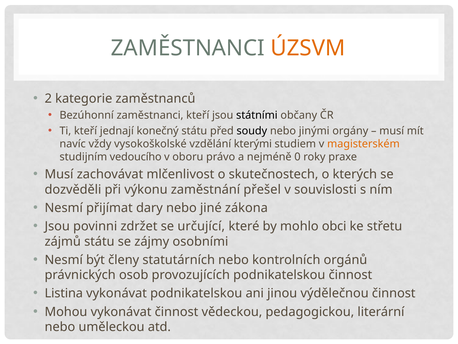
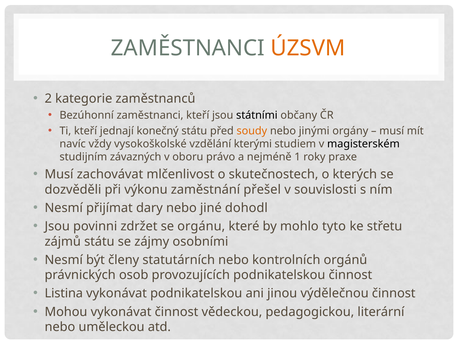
soudy colour: black -> orange (252, 131)
magisterském colour: orange -> black (363, 144)
vedoucího: vedoucího -> závazných (136, 157)
0: 0 -> 1 (297, 157)
zákona: zákona -> dohodl (246, 208)
určující: určující -> orgánu (201, 226)
obci: obci -> tyto (334, 226)
